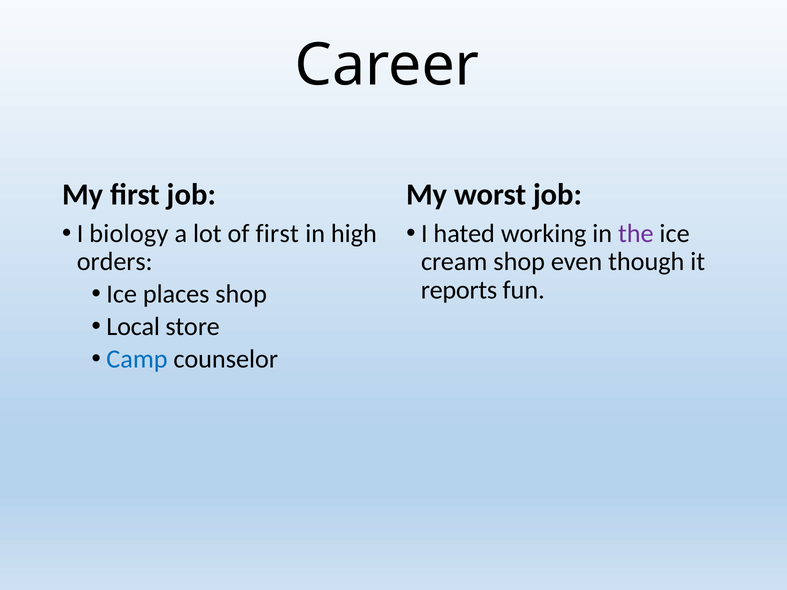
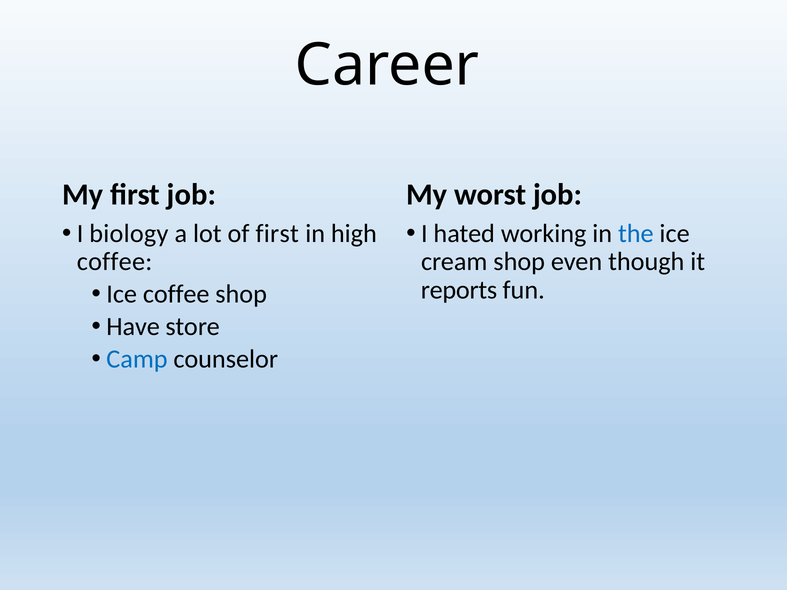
the colour: purple -> blue (636, 234)
orders: orders -> coffee (115, 262)
Ice places: places -> coffee (176, 294)
Local: Local -> Have (133, 327)
